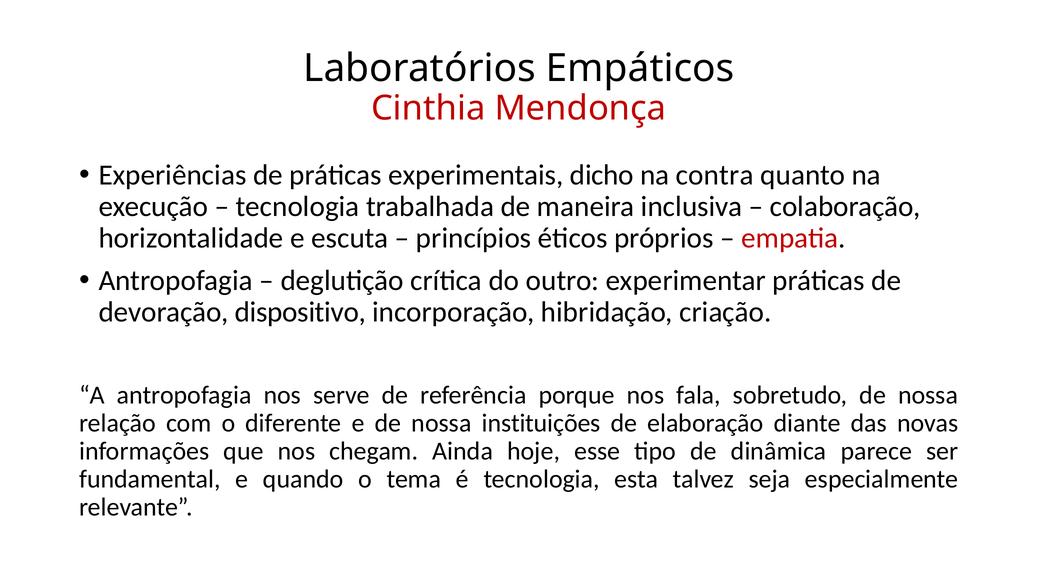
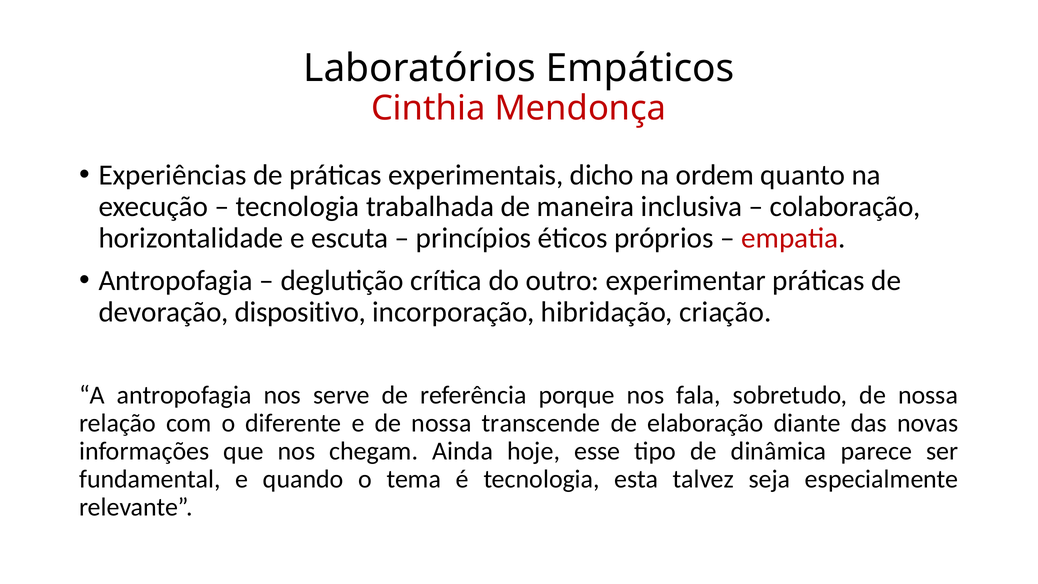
contra: contra -> ordem (715, 175)
instituições: instituições -> transcende (541, 423)
